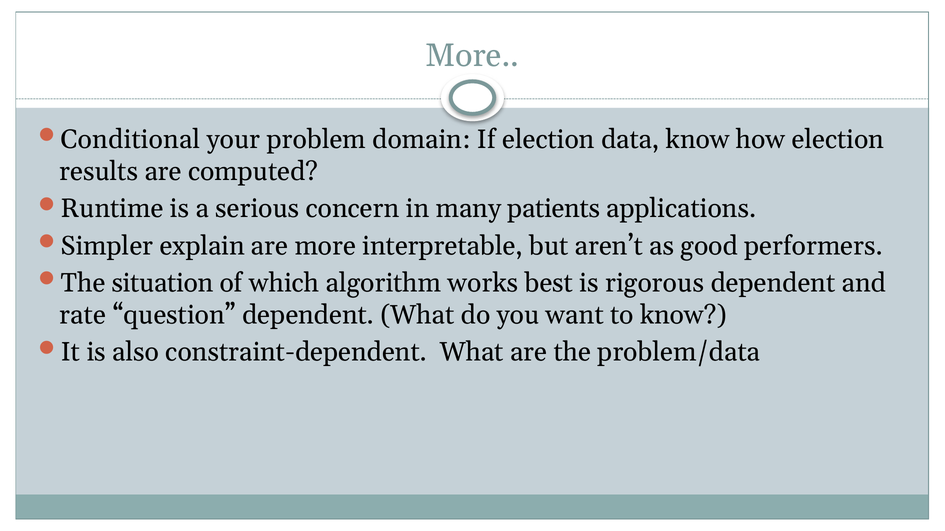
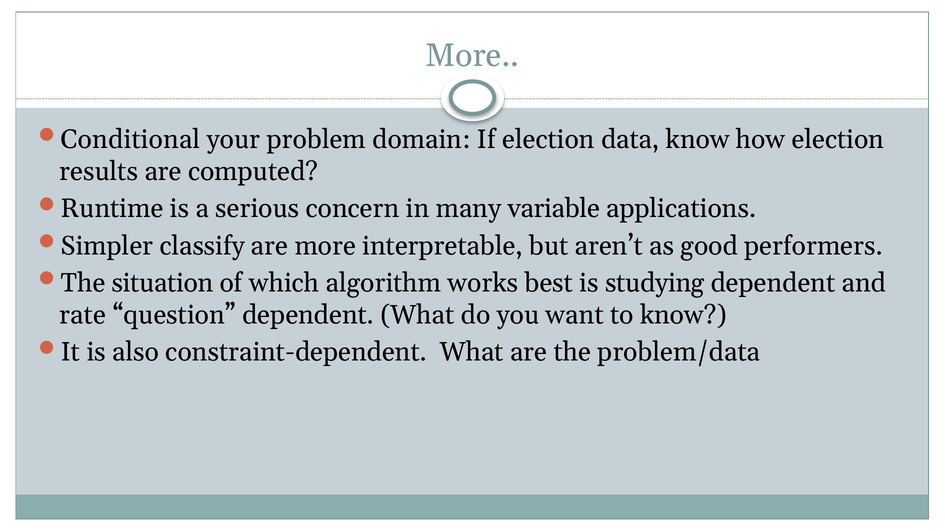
patients: patients -> variable (554, 209)
explain: explain -> classify (202, 246)
rigorous: rigorous -> studying (655, 283)
